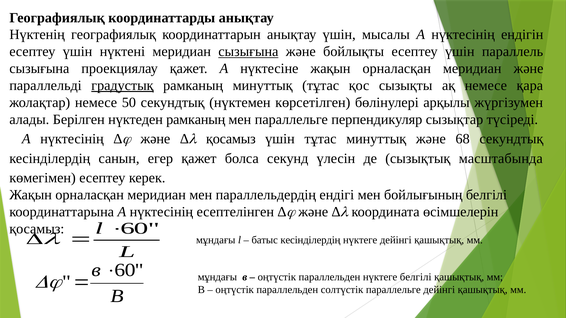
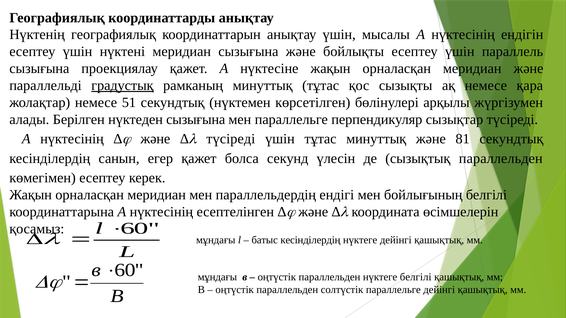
сызығына underline: present -> none (248, 52)
50: 50 -> 51 (129, 103)
нүктеден рамканың: рамканың -> сызығына (196, 120)
қосамыз: қосамыз -> түсіреді (231, 139)
68: 68 -> 81 (463, 139)
сызықтық масштабында: масштабында -> параллельден (501, 159)
